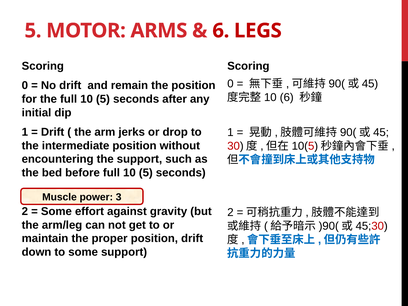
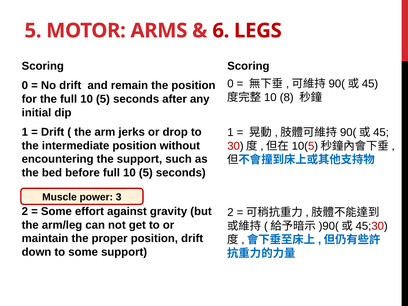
6: 6 -> 8 (287, 97)
